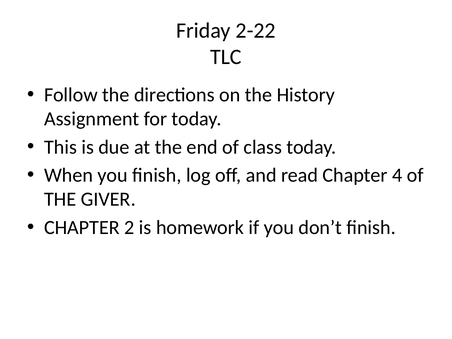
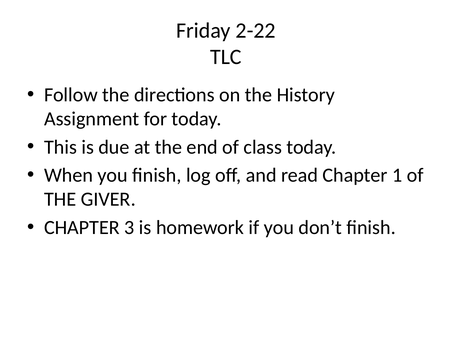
4: 4 -> 1 (397, 175)
2: 2 -> 3 (129, 227)
